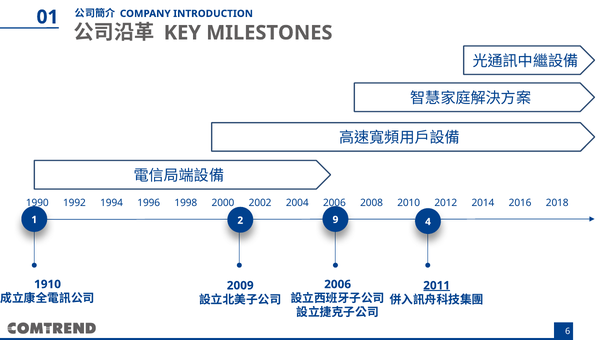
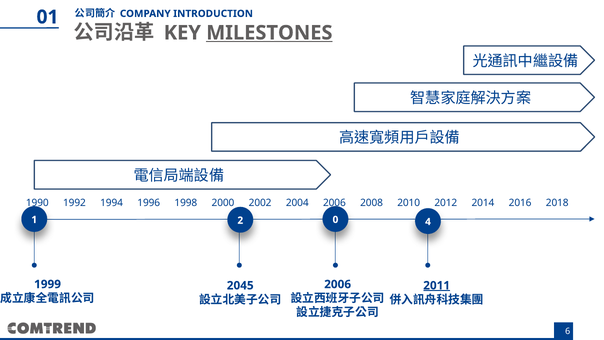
MILESTONES underline: none -> present (269, 33)
9: 9 -> 0 (335, 220)
1910: 1910 -> 1999 (48, 284)
2009: 2009 -> 2045 (240, 285)
